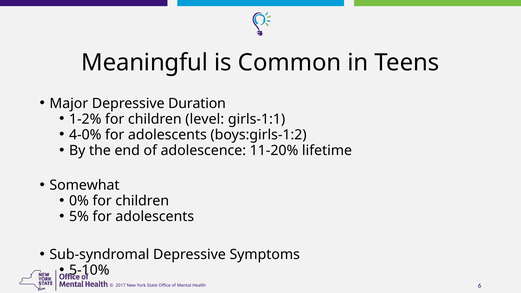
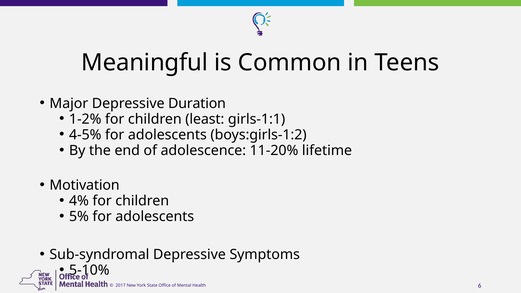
level: level -> least (205, 119)
4-0%: 4-0% -> 4-5% (85, 135)
Somewhat: Somewhat -> Motivation (85, 185)
0%: 0% -> 4% (79, 201)
